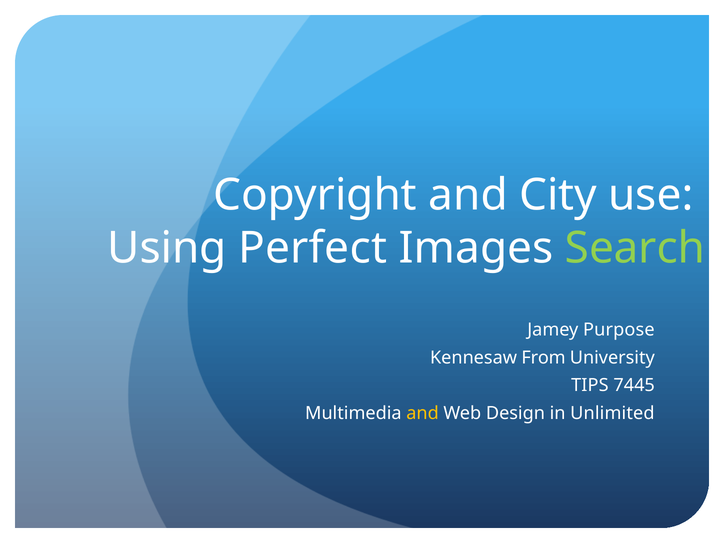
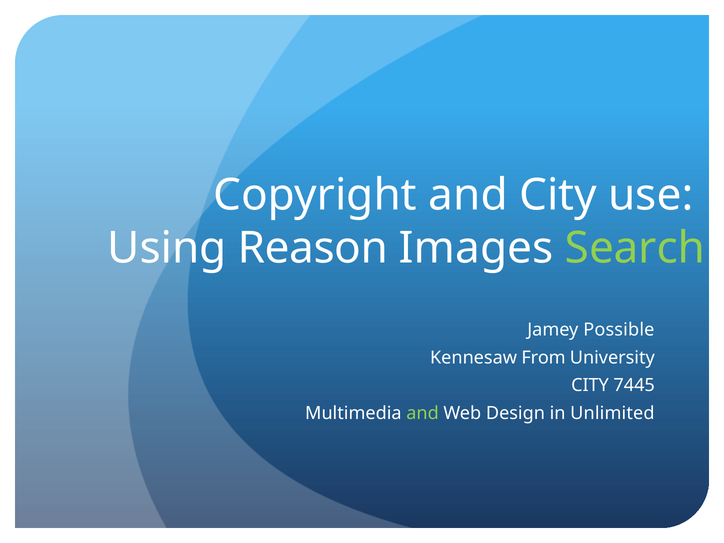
Perfect: Perfect -> Reason (313, 248)
Purpose: Purpose -> Possible (619, 330)
TIPS: TIPS -> CITY (590, 385)
and colour: yellow -> light green (423, 413)
